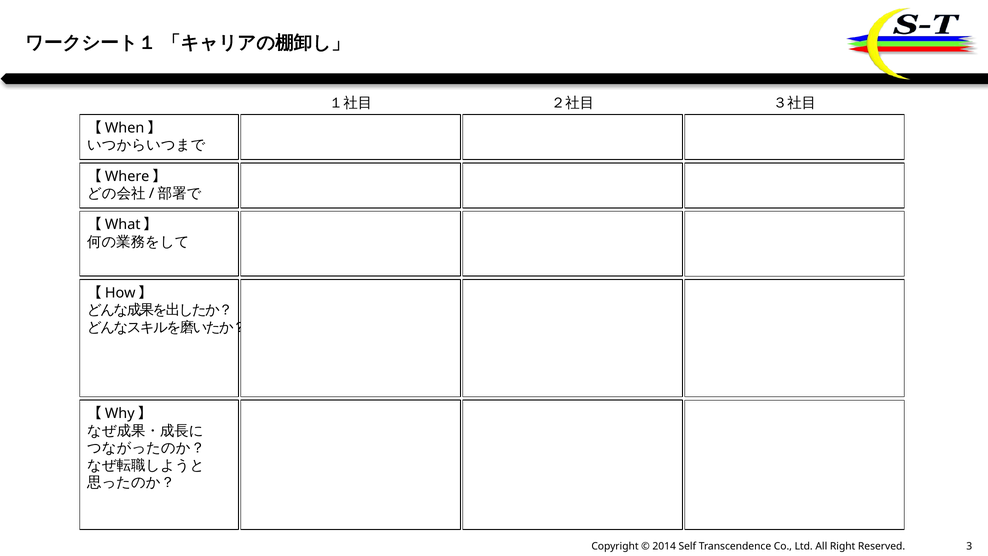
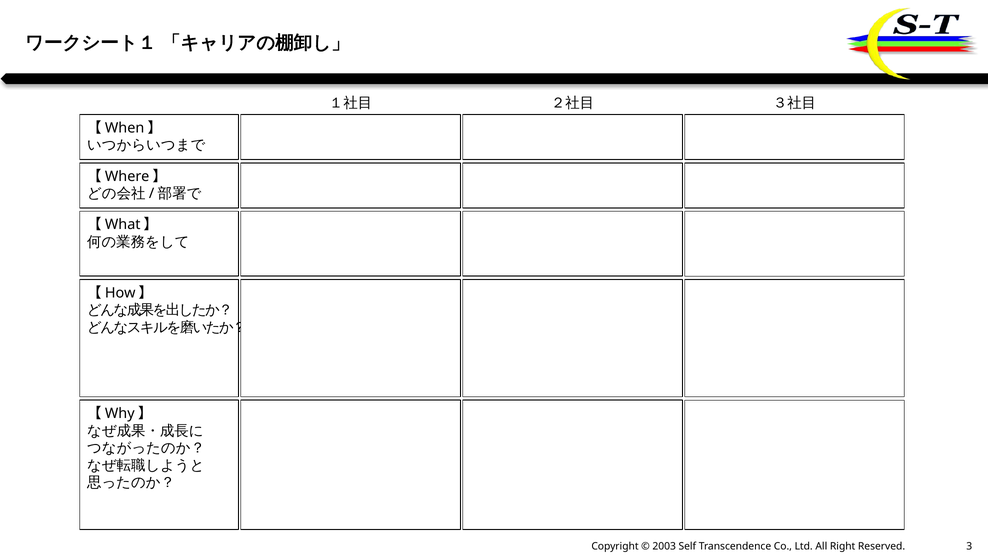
2014: 2014 -> 2003 (664, 546)
